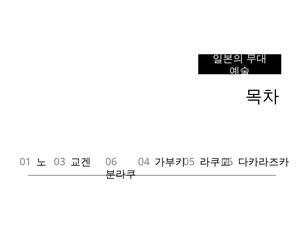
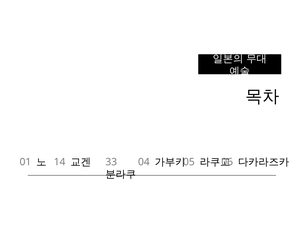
03: 03 -> 14 (60, 162)
06: 06 -> 33 (111, 162)
